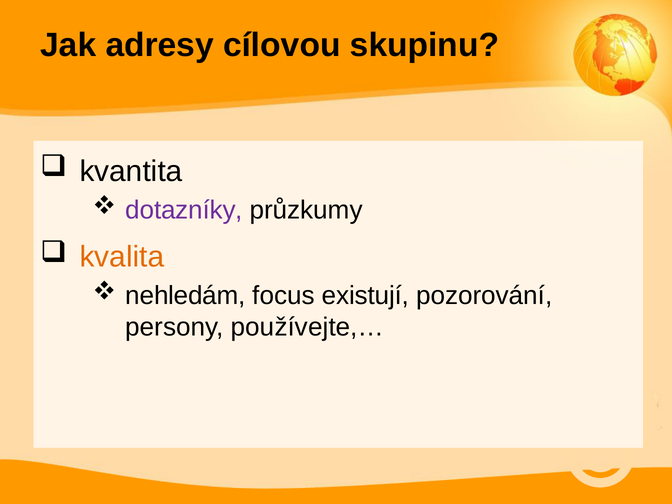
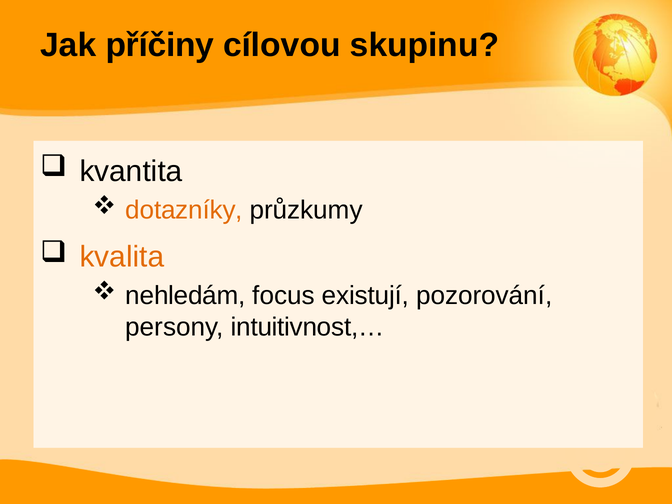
adresy: adresy -> příčiny (160, 45)
dotazníky colour: purple -> orange (184, 210)
používejte,…: používejte,… -> intuitivnost,… (307, 327)
